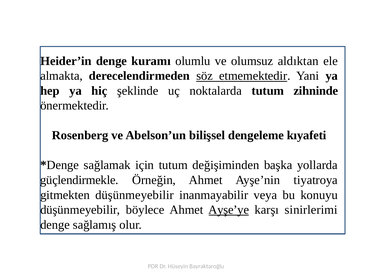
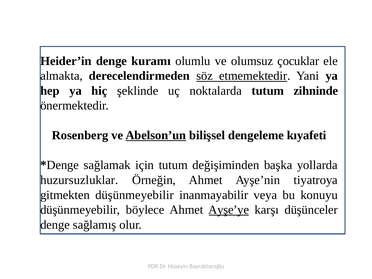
aldıktan: aldıktan -> çocuklar (298, 61)
Abelson’un underline: none -> present (156, 135)
güçlendirmekle: güçlendirmekle -> huzursuzluklar (79, 180)
sinirlerimi: sinirlerimi -> düşünceler (311, 210)
